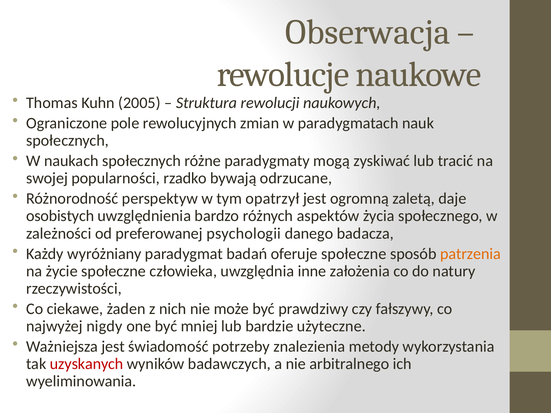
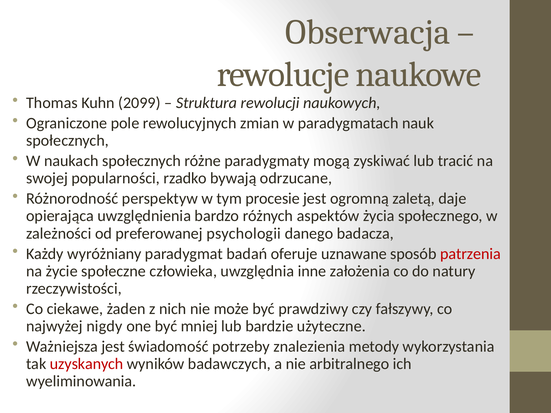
2005: 2005 -> 2099 (139, 103)
opatrzył: opatrzył -> procesie (273, 199)
osobistych: osobistych -> opierająca (60, 216)
oferuje społeczne: społeczne -> uznawane (354, 254)
patrzenia colour: orange -> red (470, 254)
